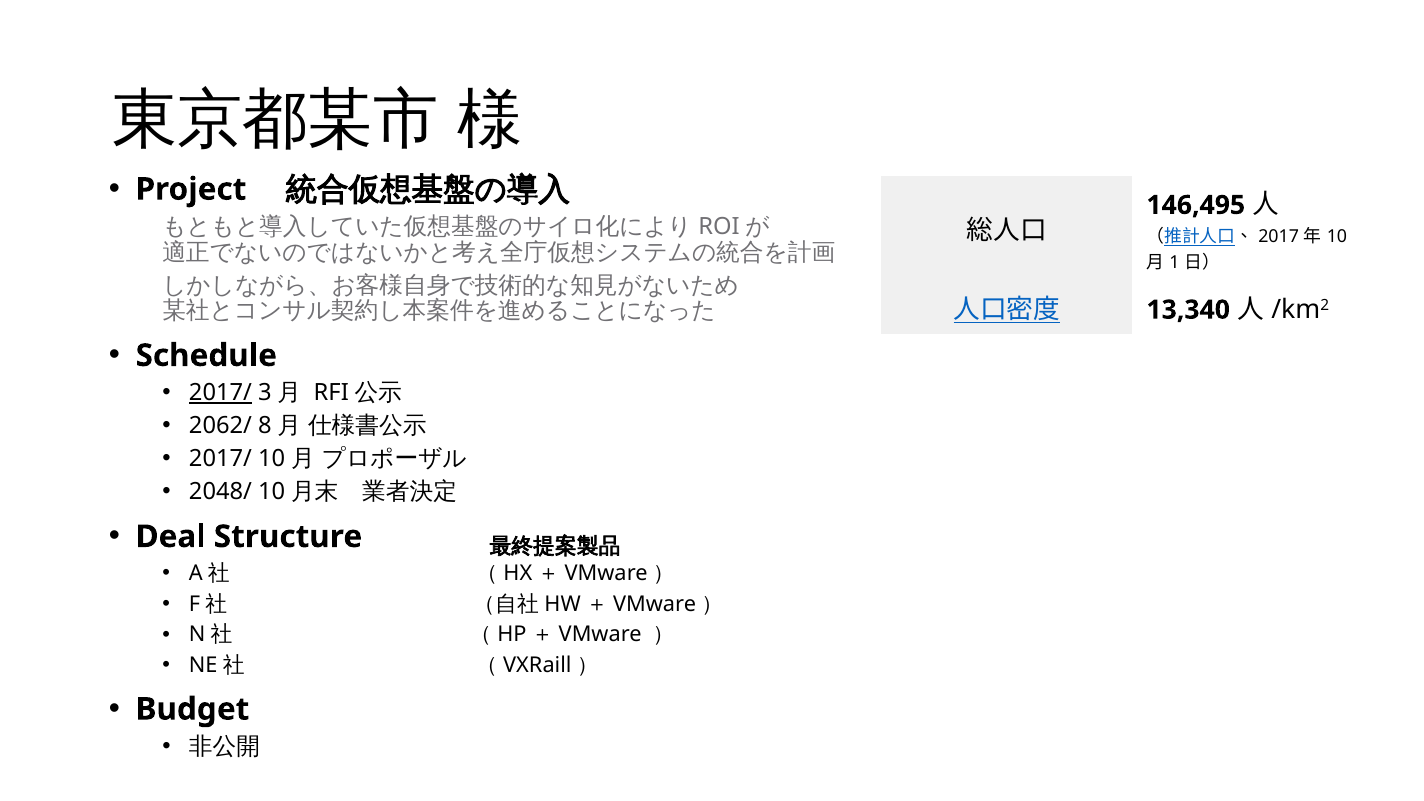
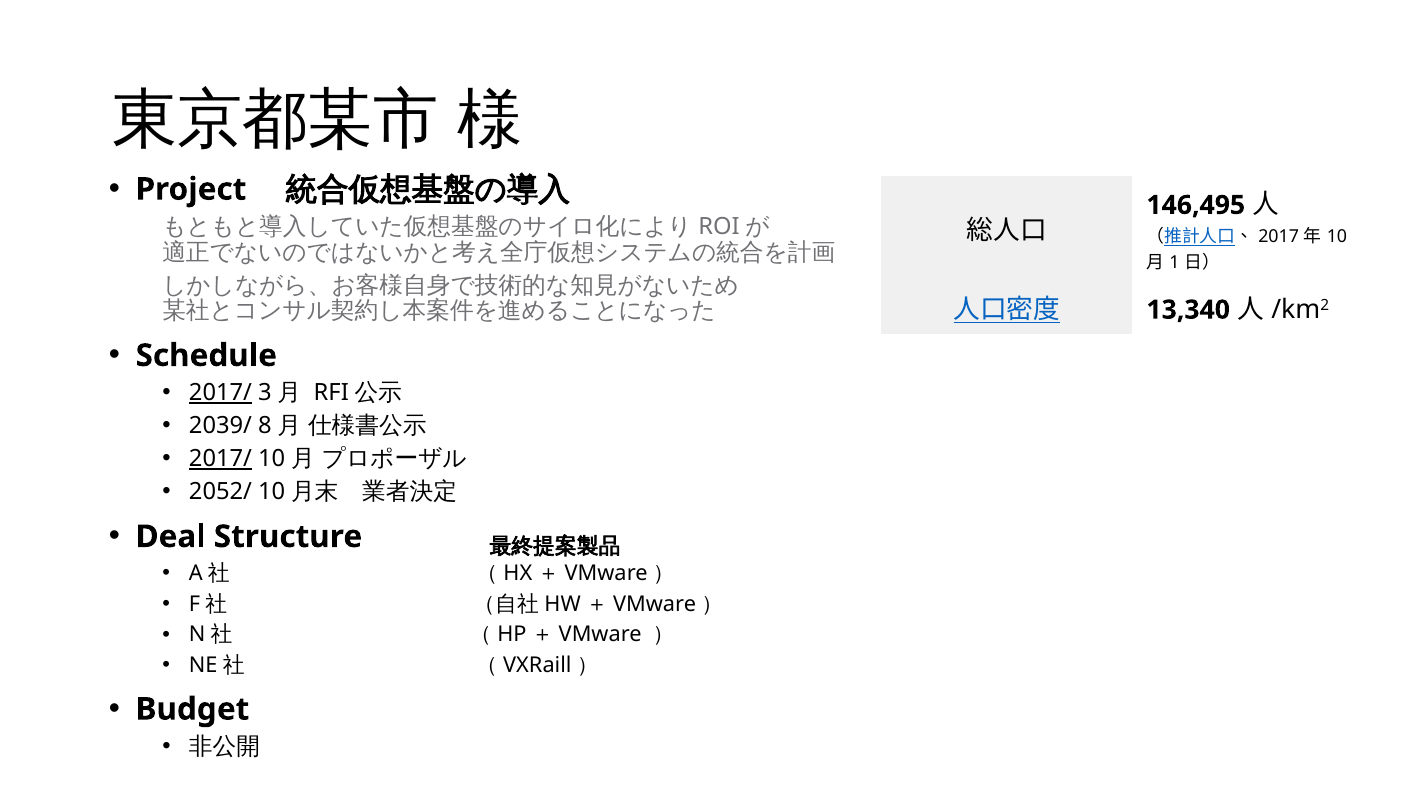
2062/: 2062/ -> 2039/ (220, 426)
2017/ underline: none -> present (220, 459)
2048/: 2048/ -> 2052/ (220, 492)
